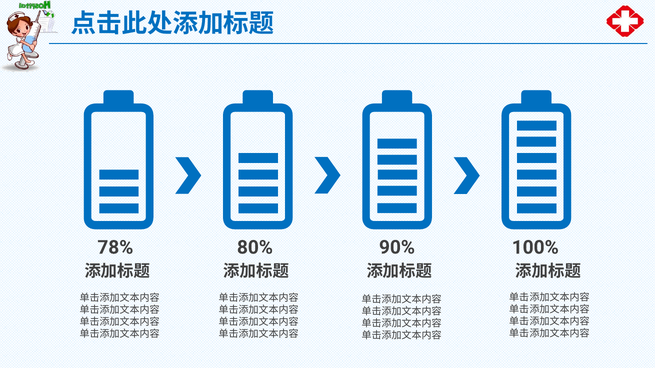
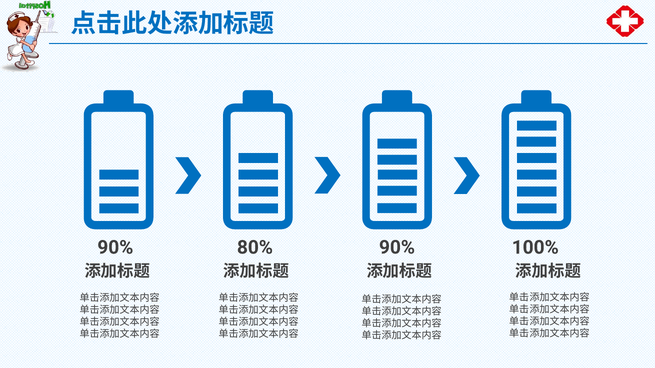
78%: 78% -> 90% (115, 248)
